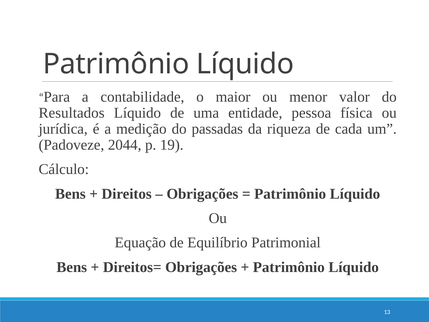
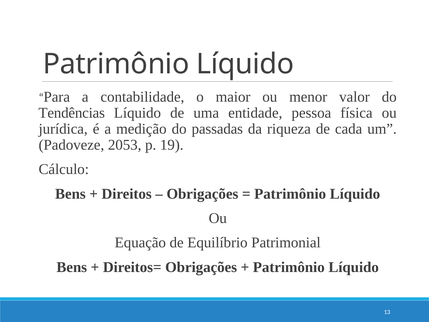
Resultados: Resultados -> Tendências (72, 113)
2044: 2044 -> 2053 (125, 145)
